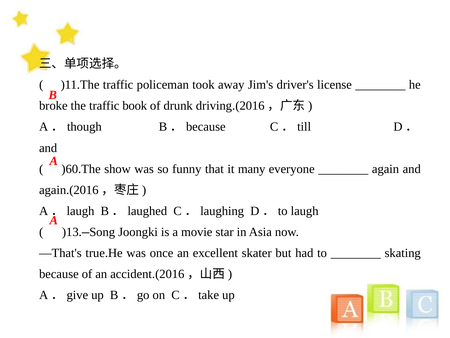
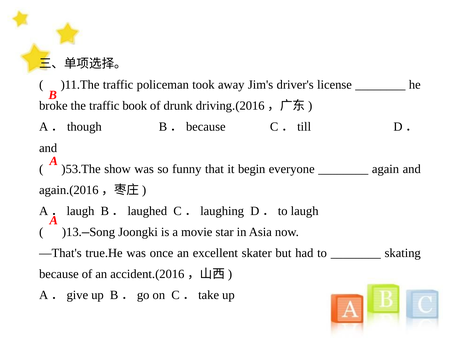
)60.The: )60.The -> )53.The (81, 169)
many: many -> begin (252, 169)
